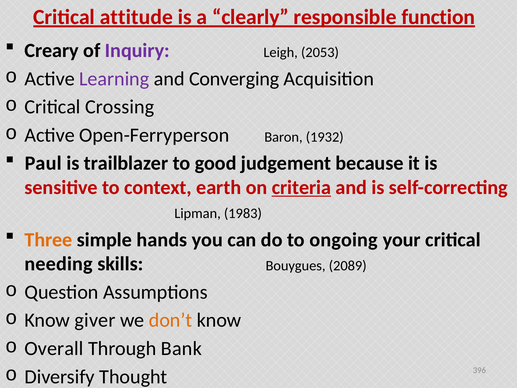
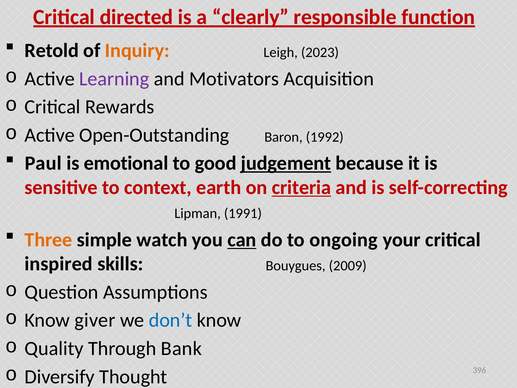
attitude: attitude -> directed (136, 17)
Creary: Creary -> Retold (52, 51)
Inquiry colour: purple -> orange (137, 51)
2053: 2053 -> 2023 (320, 52)
Converging: Converging -> Motivators (234, 79)
Crossing: Crossing -> Rewards (120, 107)
Open-Ferryperson: Open-Ferryperson -> Open-Outstanding (154, 135)
1932: 1932 -> 1992 (325, 137)
trailblazer: trailblazer -> emotional (126, 163)
judgement underline: none -> present (286, 163)
1983: 1983 -> 1991 (243, 213)
hands: hands -> watch (162, 240)
can underline: none -> present (242, 240)
needing: needing -> inspired (59, 264)
2089: 2089 -> 2009 (348, 266)
don’t colour: orange -> blue (171, 320)
Overall: Overall -> Quality (54, 348)
